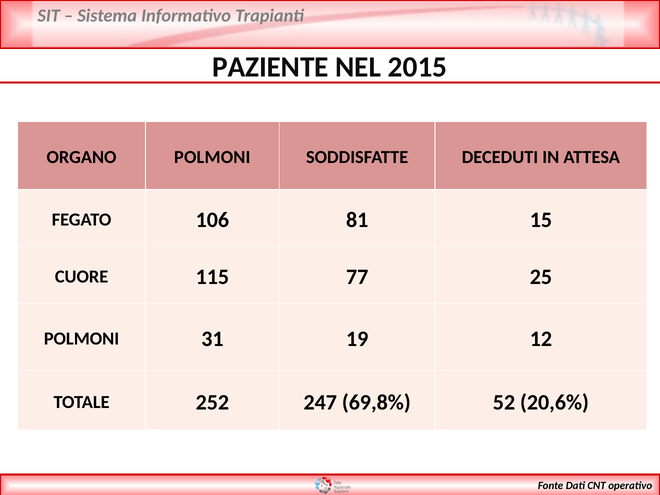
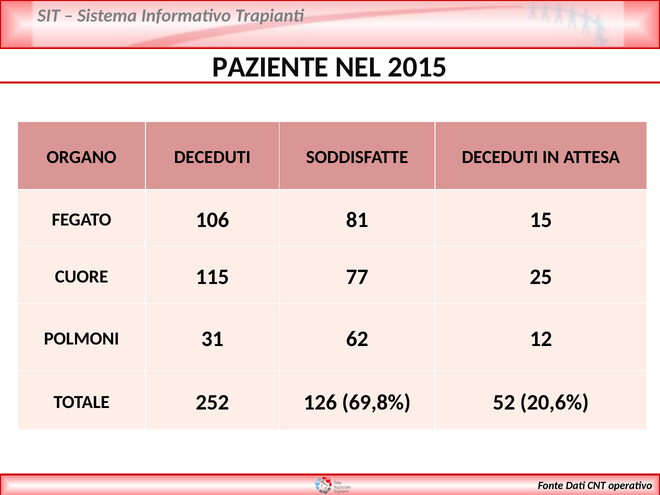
ORGANO POLMONI: POLMONI -> DECEDUTI (212, 157)
19: 19 -> 62 (357, 339)
247: 247 -> 126 (320, 402)
